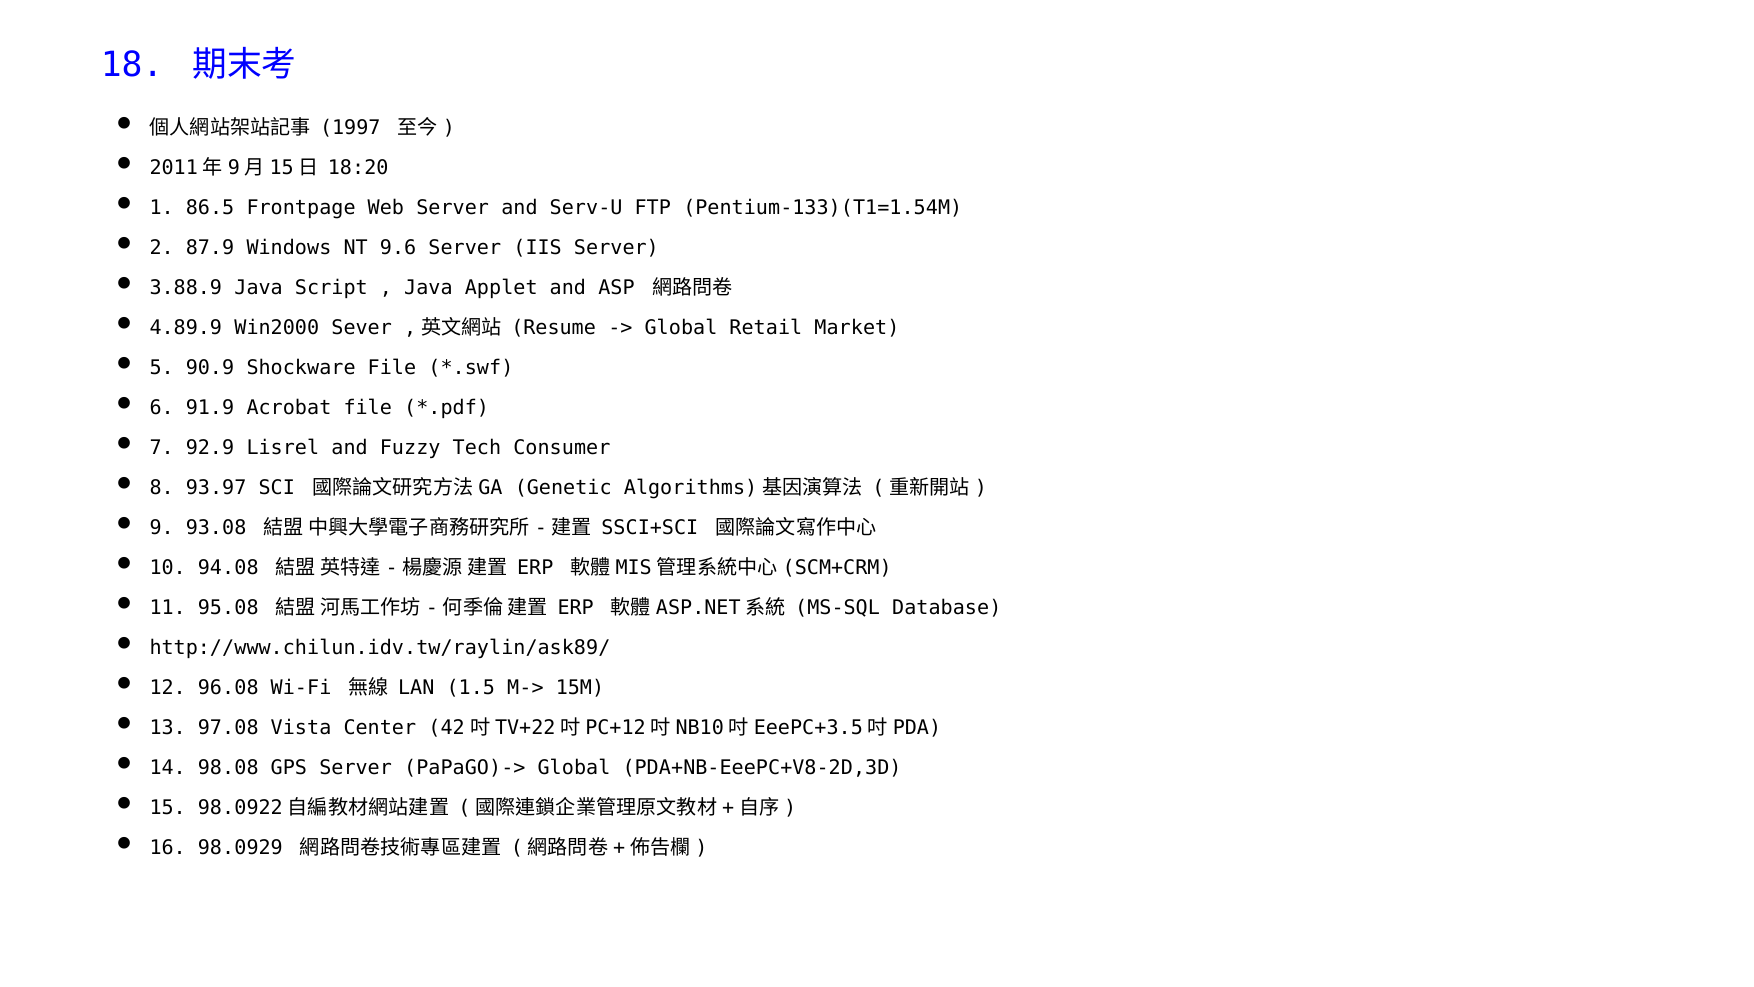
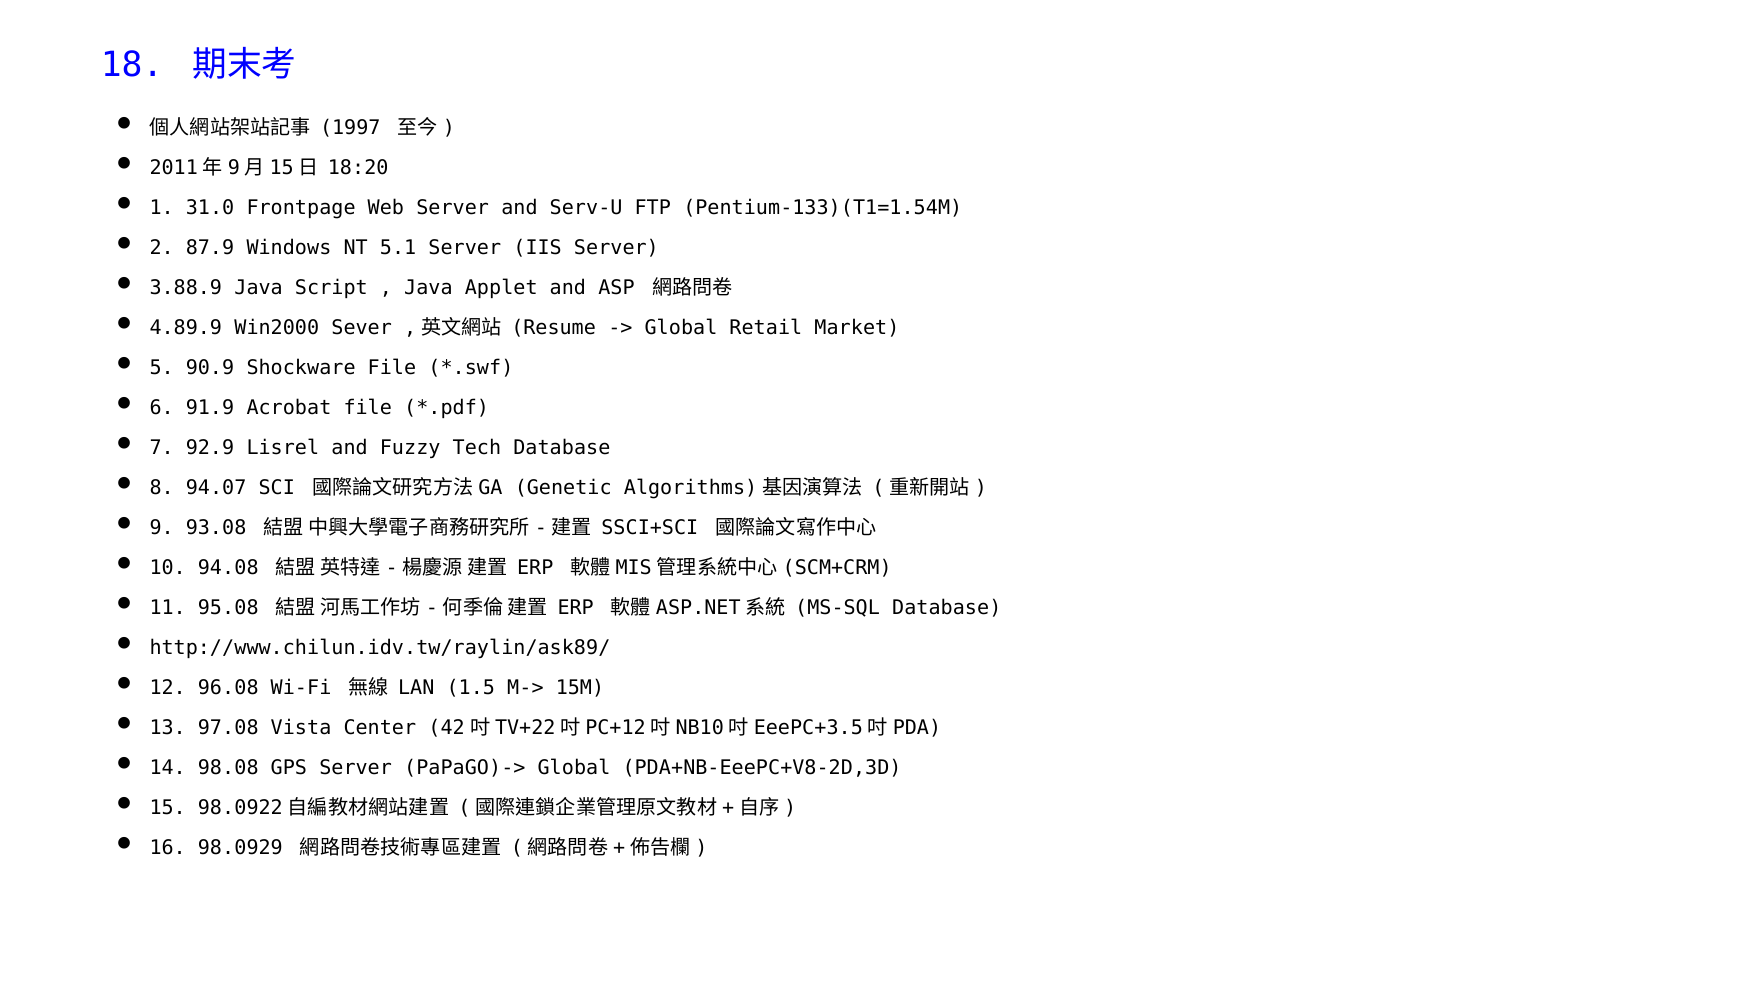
86.5: 86.5 -> 31.0 (210, 207)
9.6: 9.6 -> 5.1 (398, 247)
Tech Consumer: Consumer -> Database (562, 447)
93.97: 93.97 -> 94.07 (216, 487)
